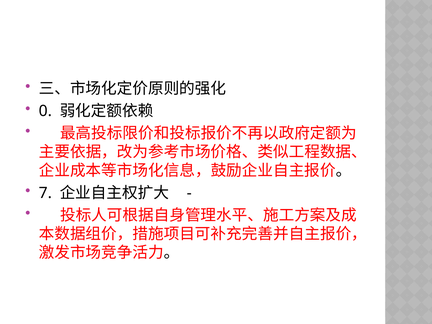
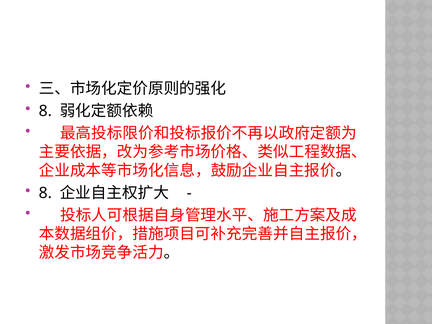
0: 0 -> 8 (45, 111)
7: 7 -> 8 (45, 193)
